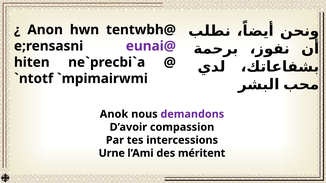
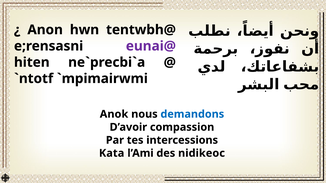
demandons colour: purple -> blue (192, 114)
Urne: Urne -> Kata (112, 153)
méritent: méritent -> nidikeoc (202, 153)
